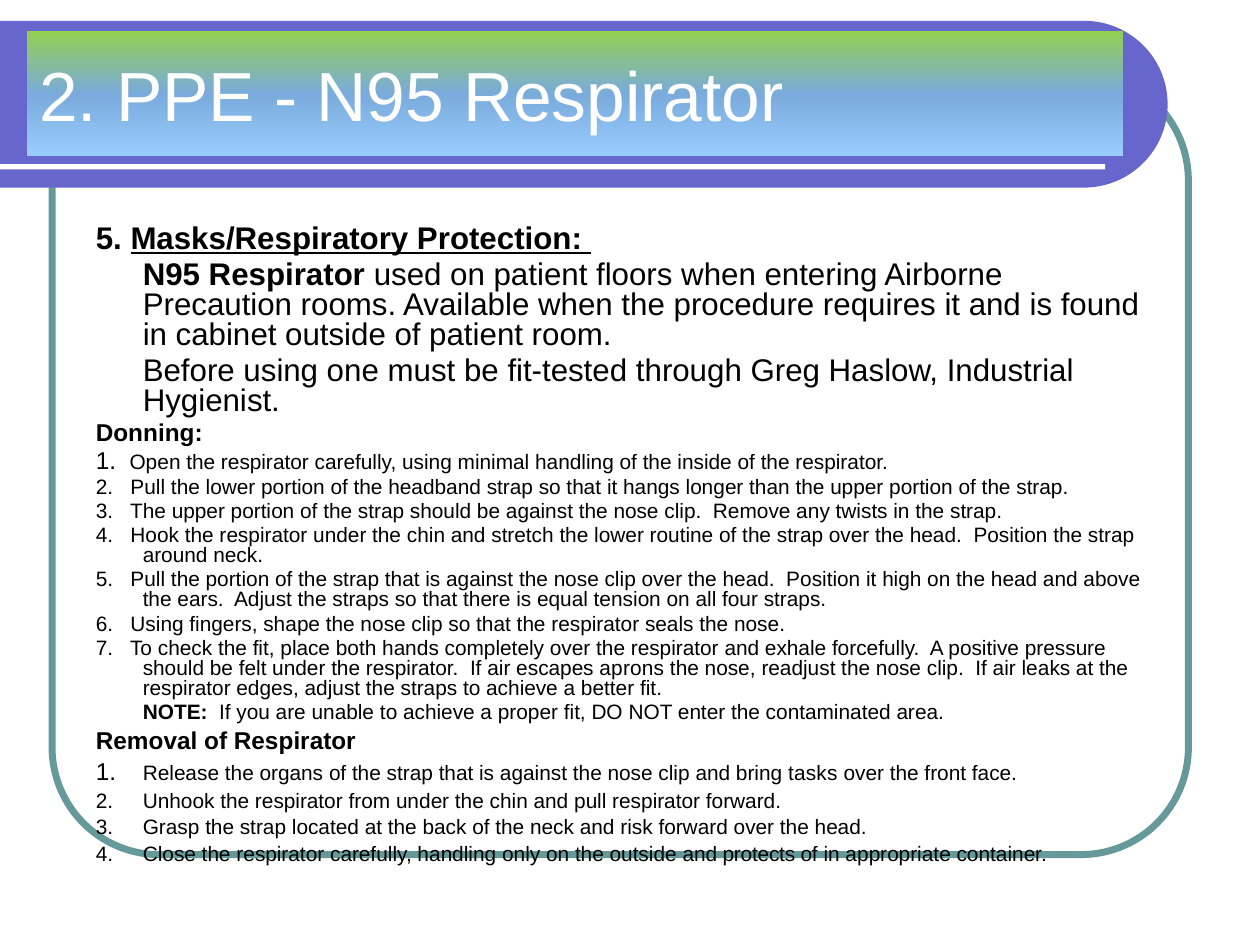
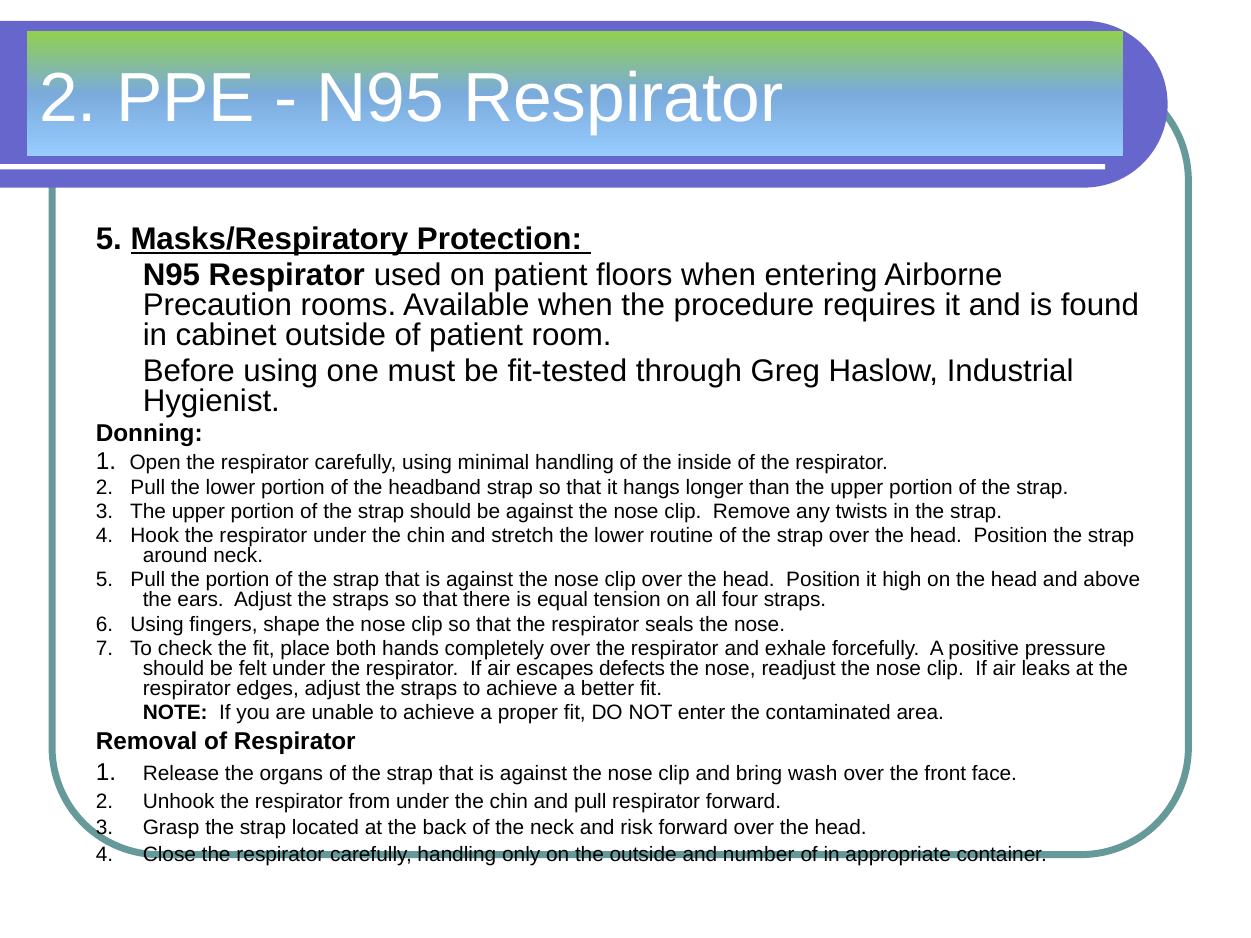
aprons: aprons -> defects (632, 669)
tasks: tasks -> wash (813, 774)
protects: protects -> number (759, 855)
